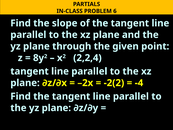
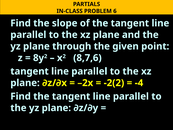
2,2,4: 2,2,4 -> 8,7,6 (87, 58)
